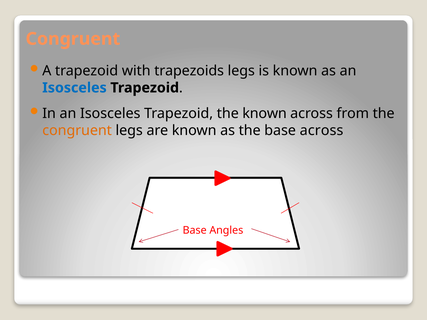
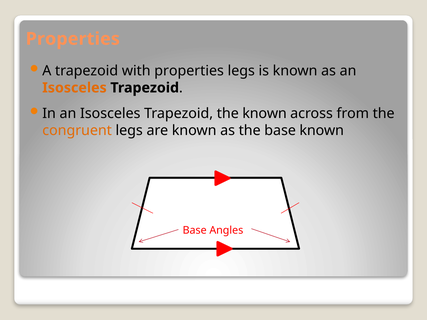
Congruent: Congruent -> Properties (73, 39)
with trapezoids: trapezoids -> properties (189, 71)
Isosceles colour: blue -> orange (74, 88)
base across: across -> known (322, 131)
